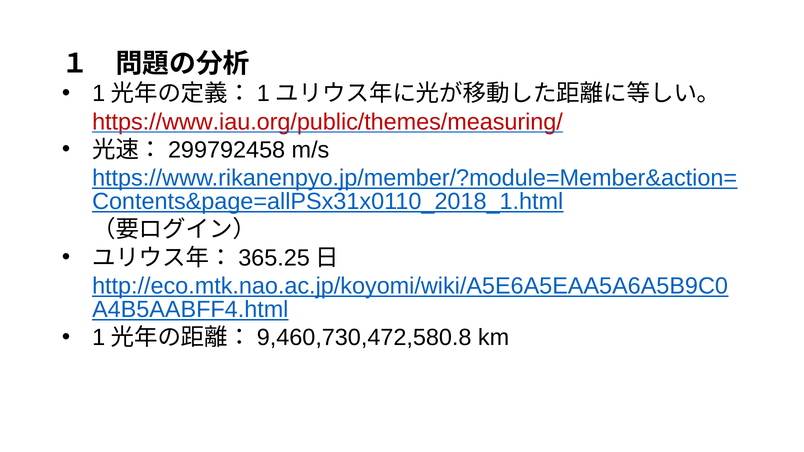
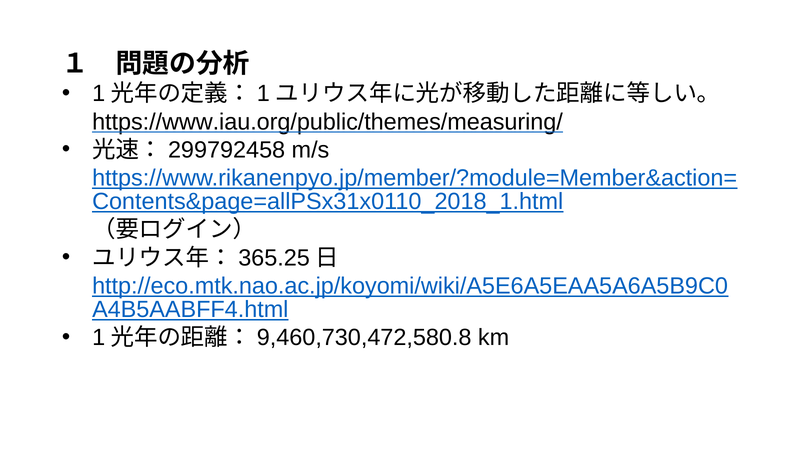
https://www.iau.org/public/themes/measuring/ colour: red -> black (327, 122)
